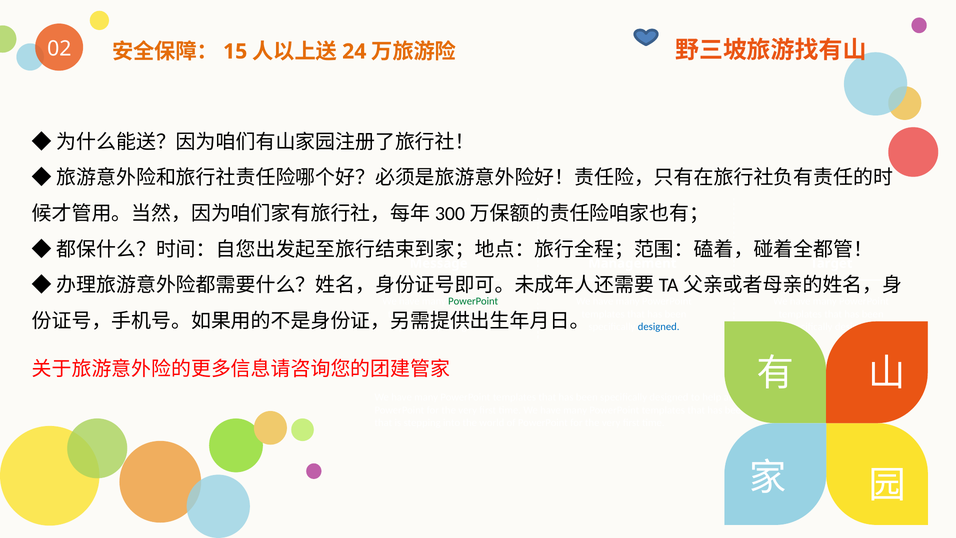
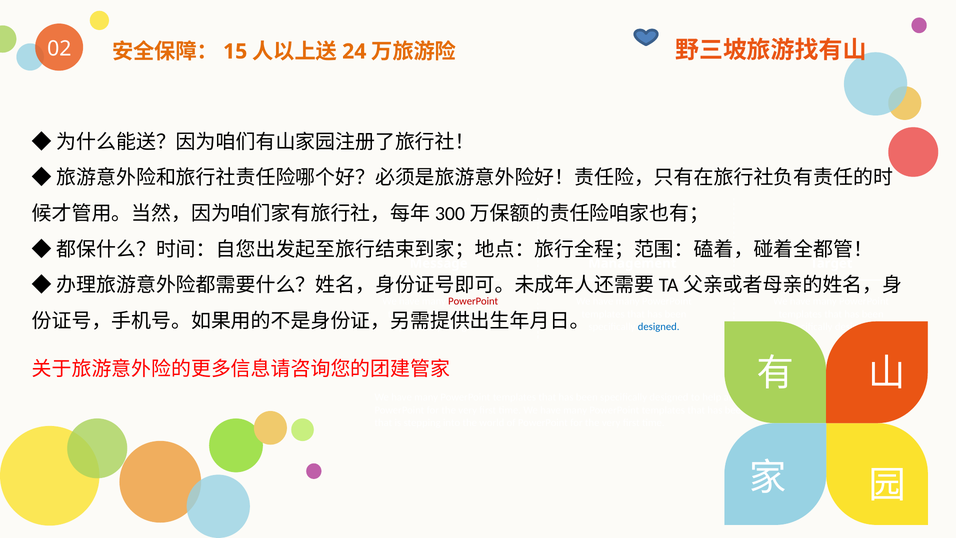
PowerPoint colour: green -> red (473, 301)
